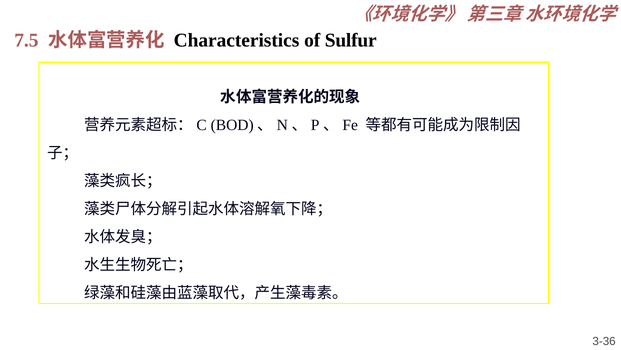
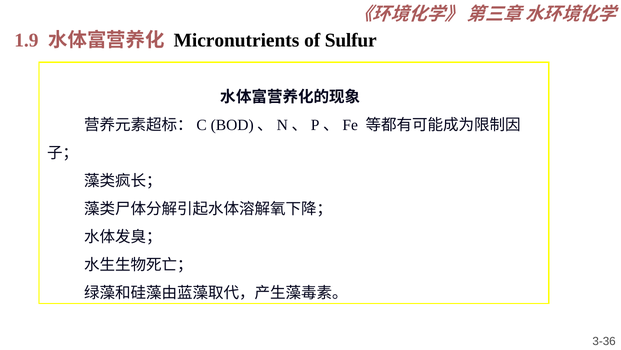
7.5: 7.5 -> 1.9 (26, 40)
Characteristics: Characteristics -> Micronutrients (236, 40)
